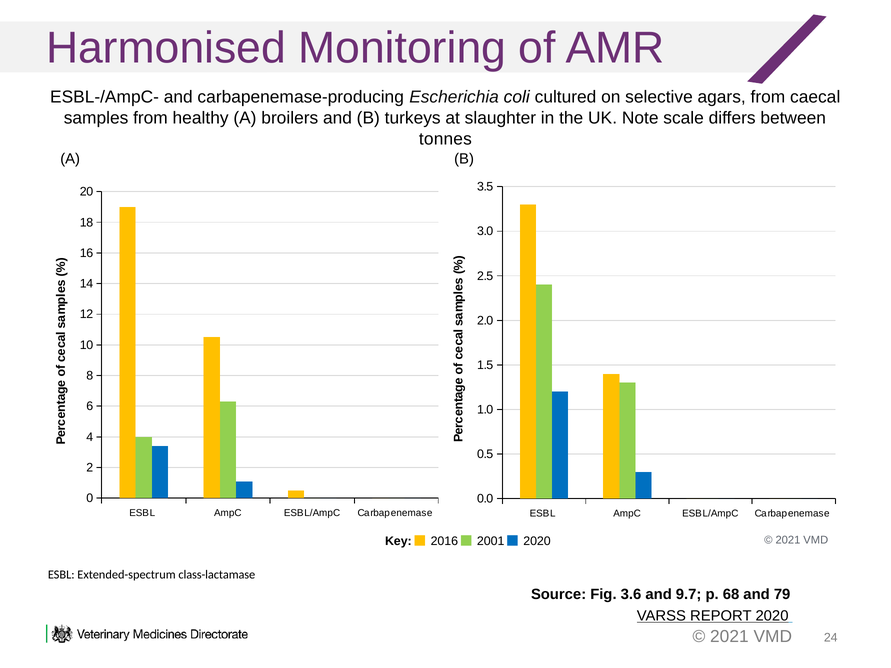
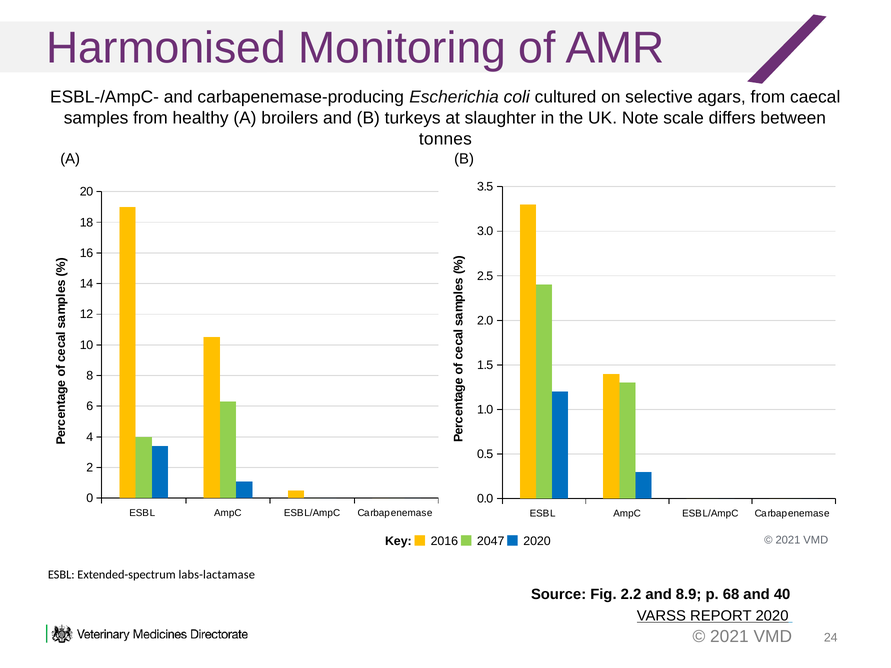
2001: 2001 -> 2047 (491, 541)
class-lactamase: class-lactamase -> labs-lactamase (217, 575)
3.6: 3.6 -> 2.2 (631, 595)
9.7: 9.7 -> 8.9 (689, 595)
79: 79 -> 40 (782, 595)
